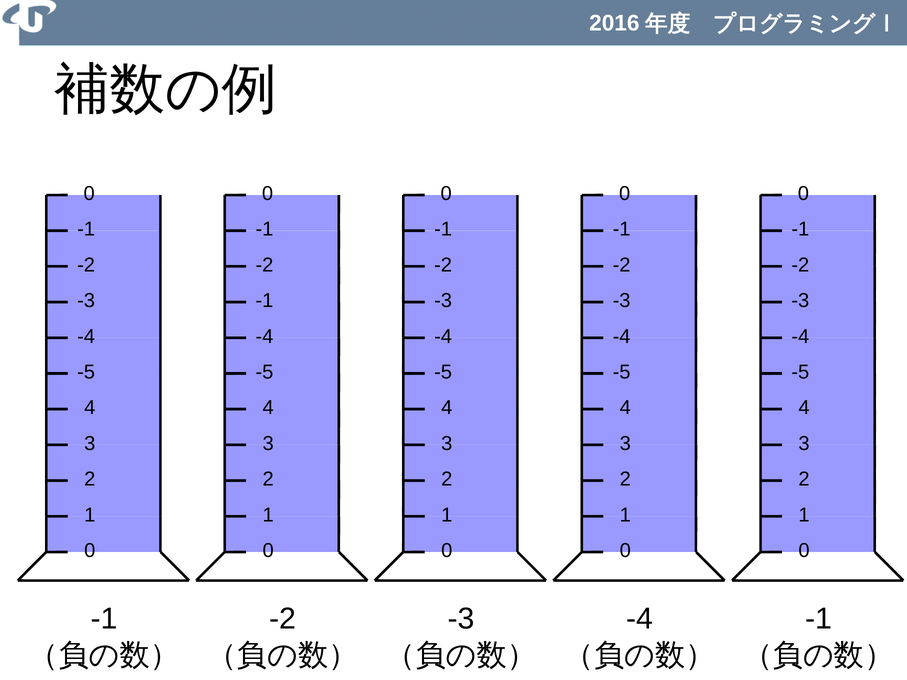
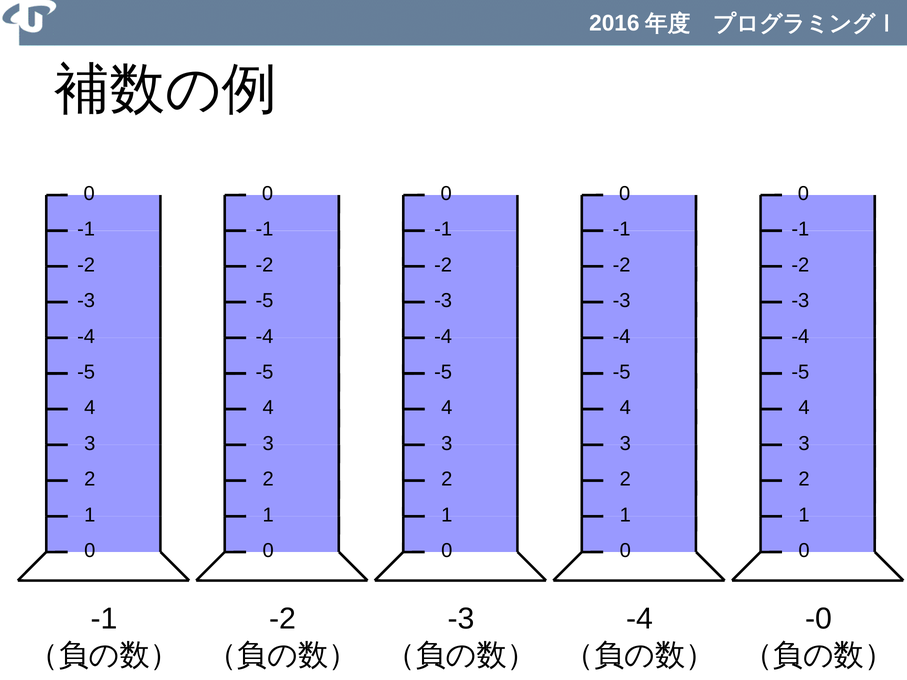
-1: -1 -> -5 (265, 301)
-1: -1 -> -0 (819, 619)
